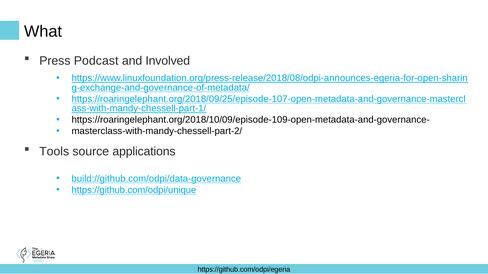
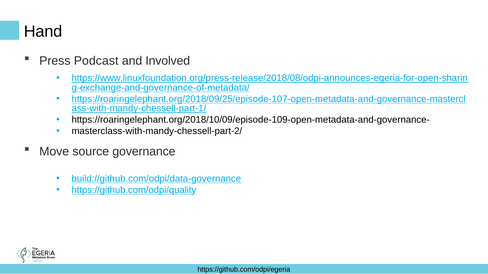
What: What -> Hand (43, 31)
Tools: Tools -> Move (54, 152)
applications: applications -> governance (144, 152)
https://github.com/odpi/unique: https://github.com/odpi/unique -> https://github.com/odpi/quality (134, 190)
